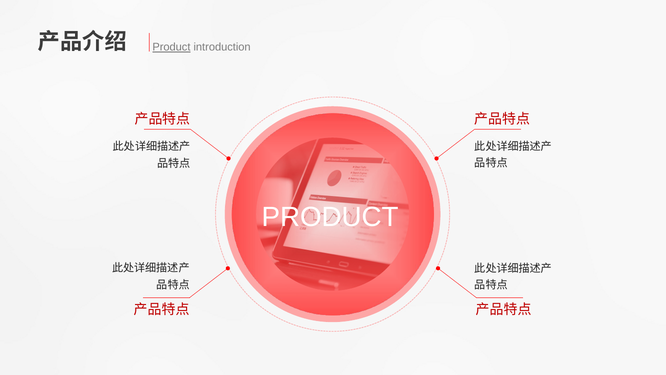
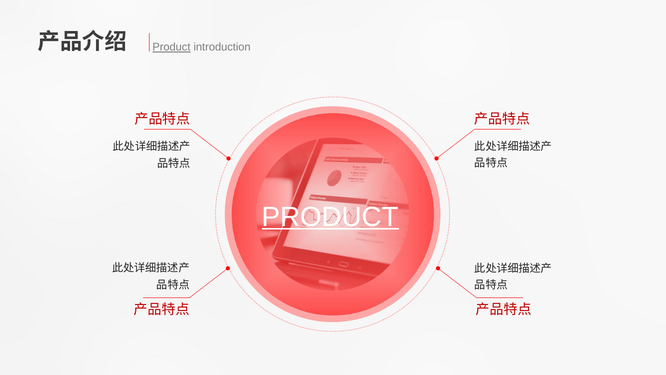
PRODUCT underline: none -> present (330, 217)
